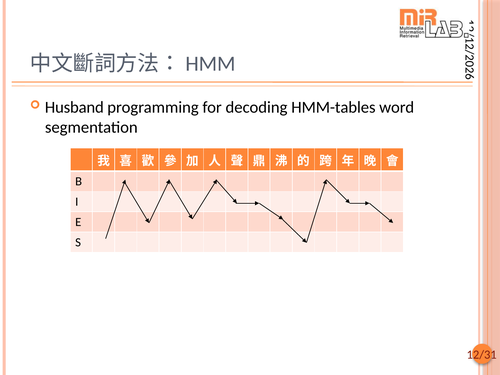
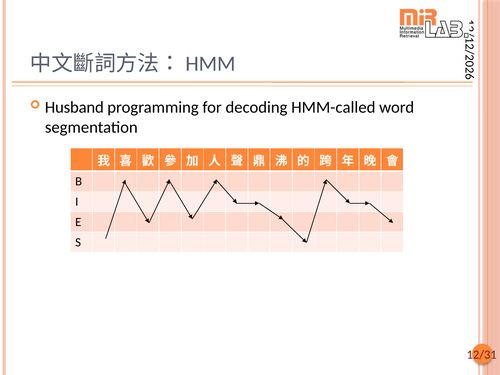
HMM-tables: HMM-tables -> HMM-called (333, 107)
